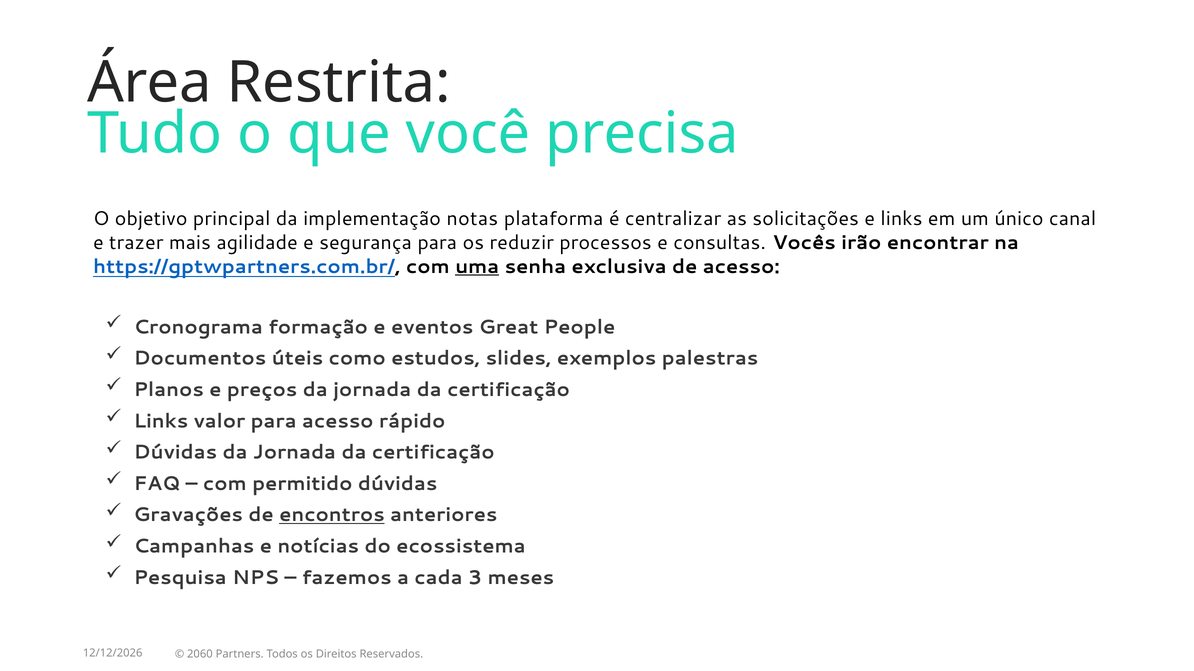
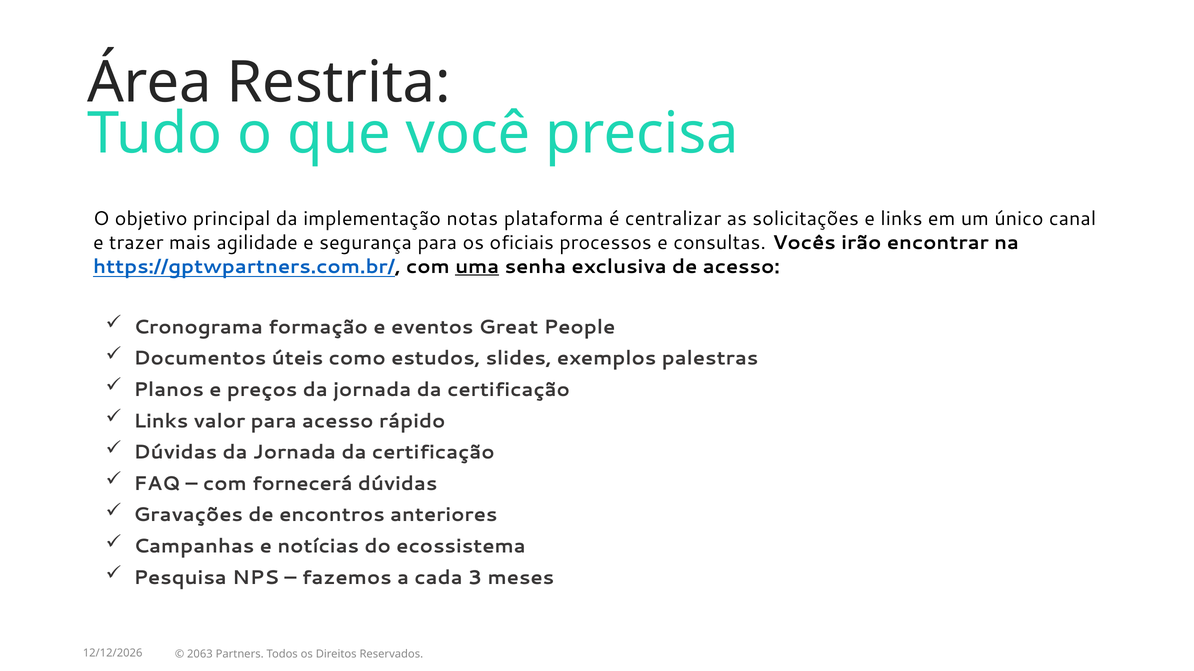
reduzir: reduzir -> oficiais (522, 243)
permitido: permitido -> fornecerá (302, 484)
encontros underline: present -> none (332, 515)
2060: 2060 -> 2063 (200, 654)
